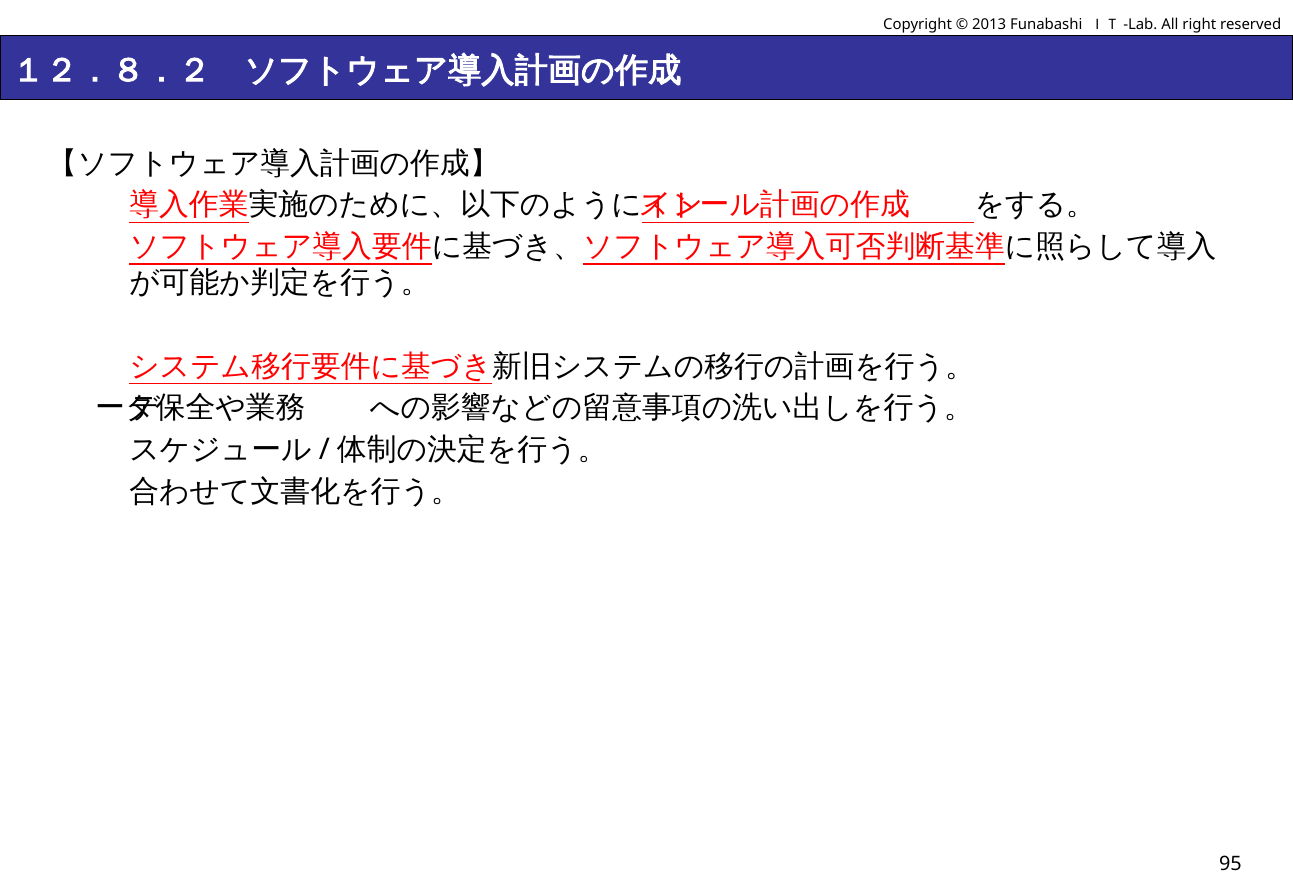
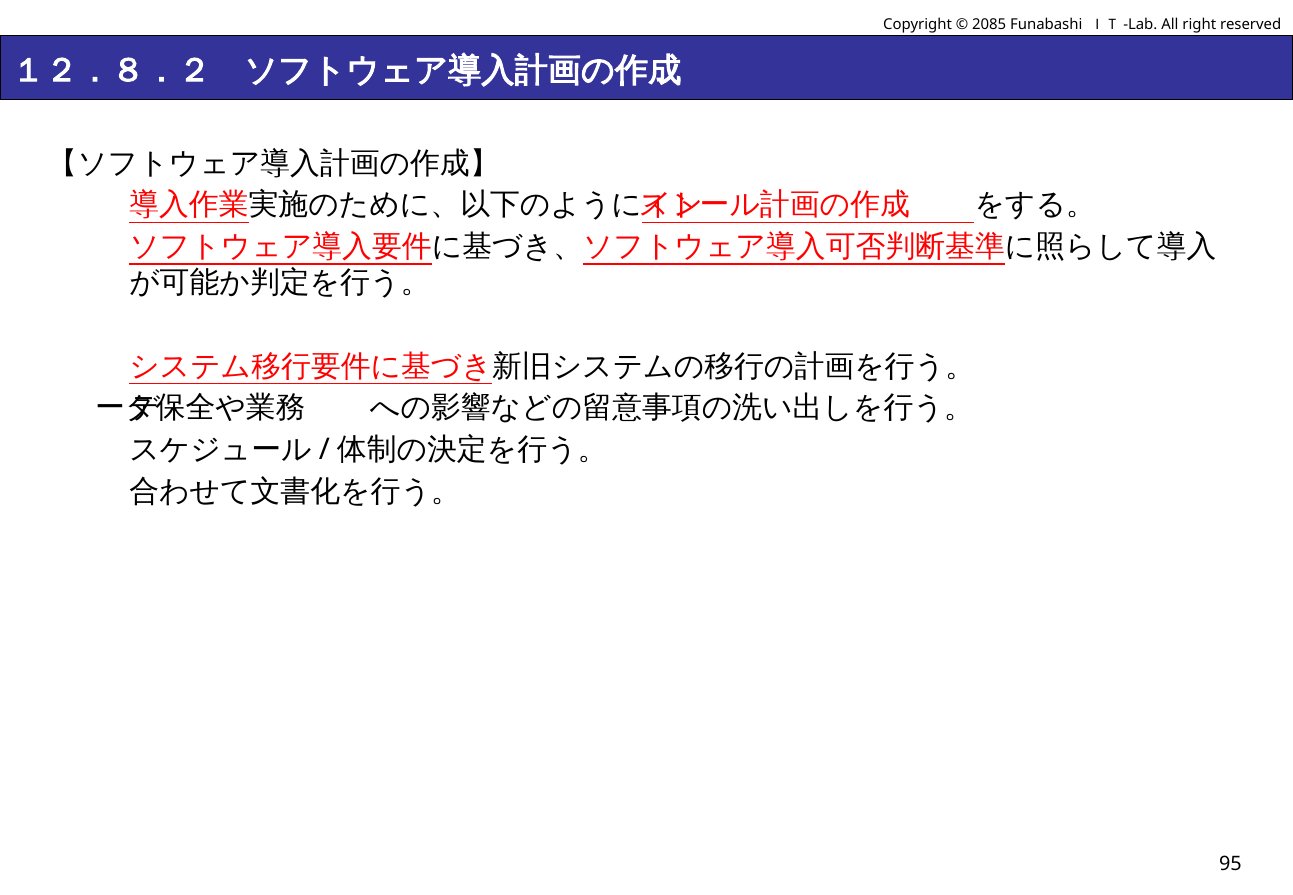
2013: 2013 -> 2085 (989, 24)
